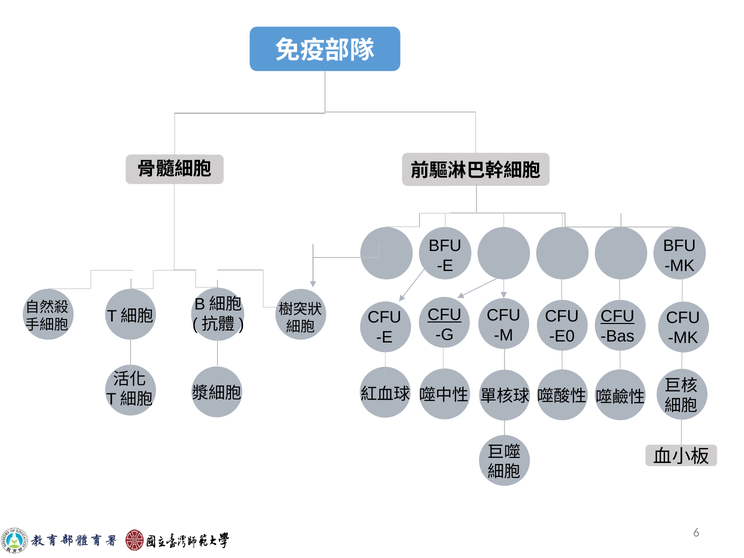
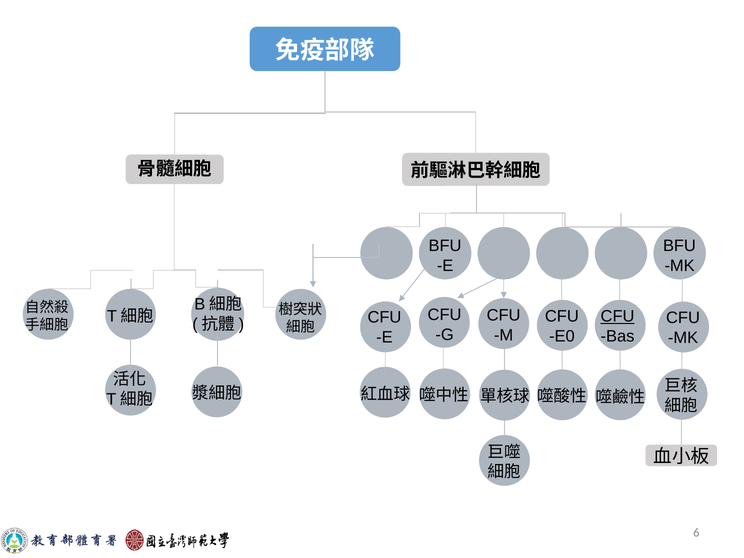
CFU underline: present -> none (445, 315)
